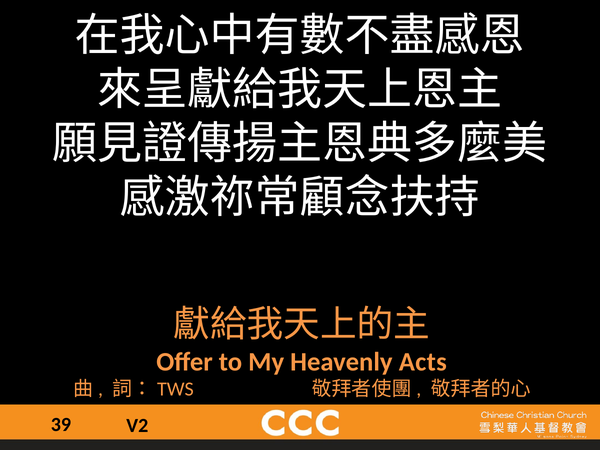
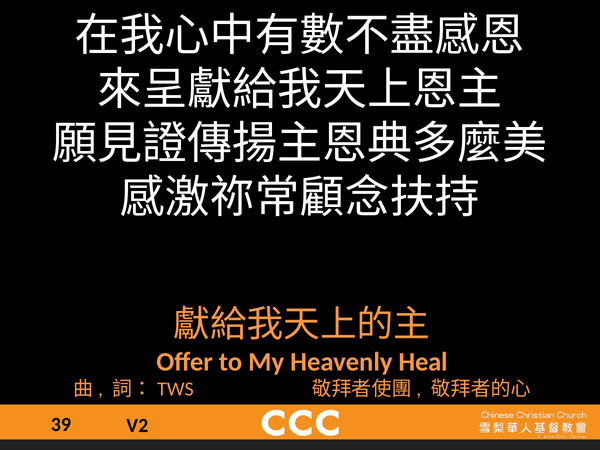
Acts: Acts -> Heal (423, 362)
